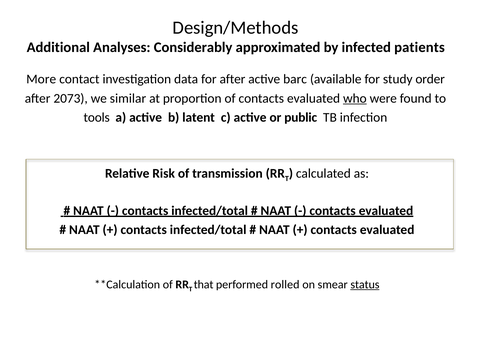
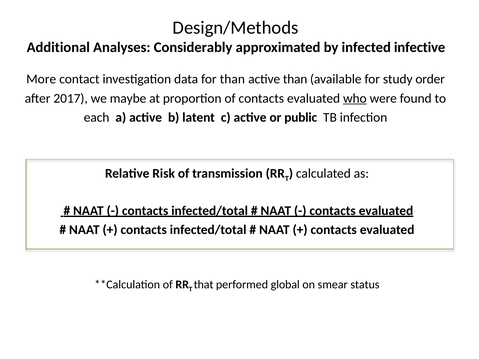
patients: patients -> infective (420, 47)
for after: after -> than (232, 79)
active barc: barc -> than (295, 79)
2073: 2073 -> 2017 (71, 98)
similar: similar -> maybe (128, 98)
tools: tools -> each (97, 118)
rolled: rolled -> global (285, 285)
status underline: present -> none (365, 285)
